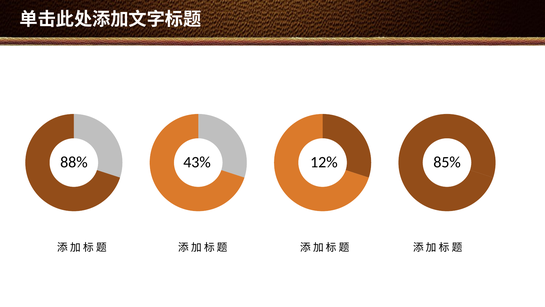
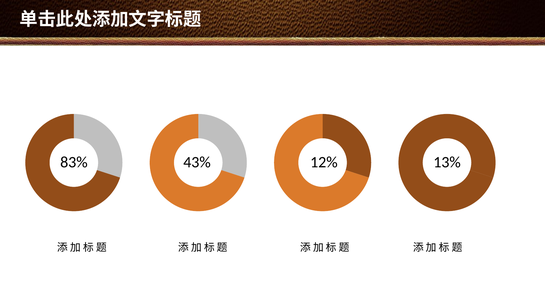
88%: 88% -> 83% (74, 162)
85%: 85% -> 13% (447, 162)
